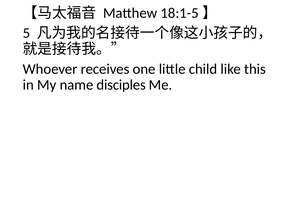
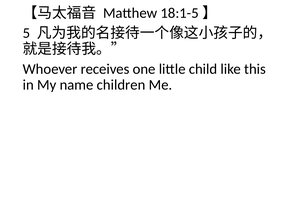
disciples: disciples -> children (121, 85)
